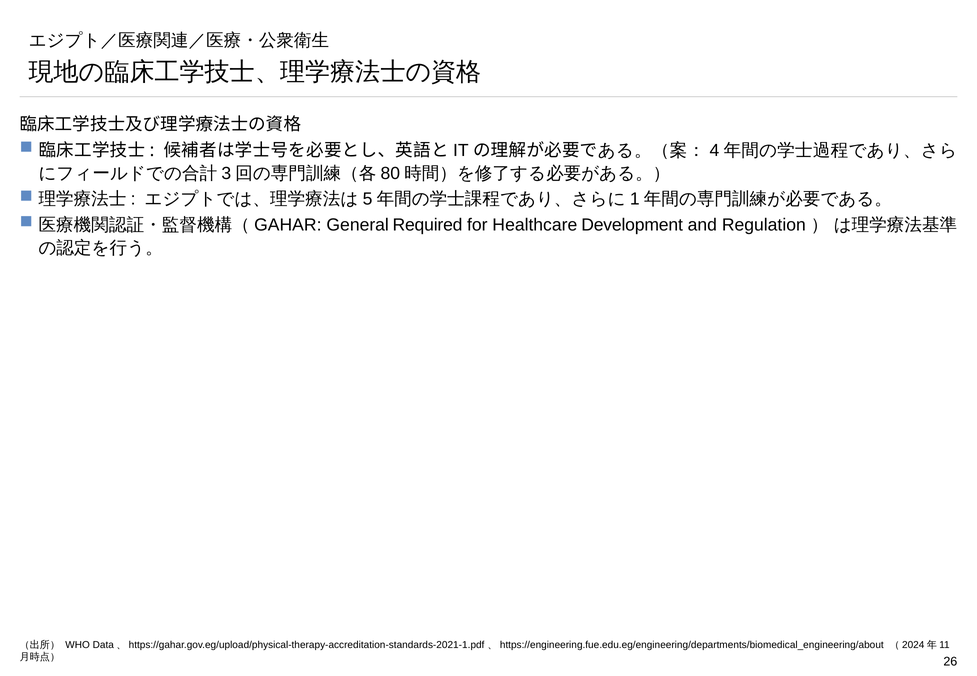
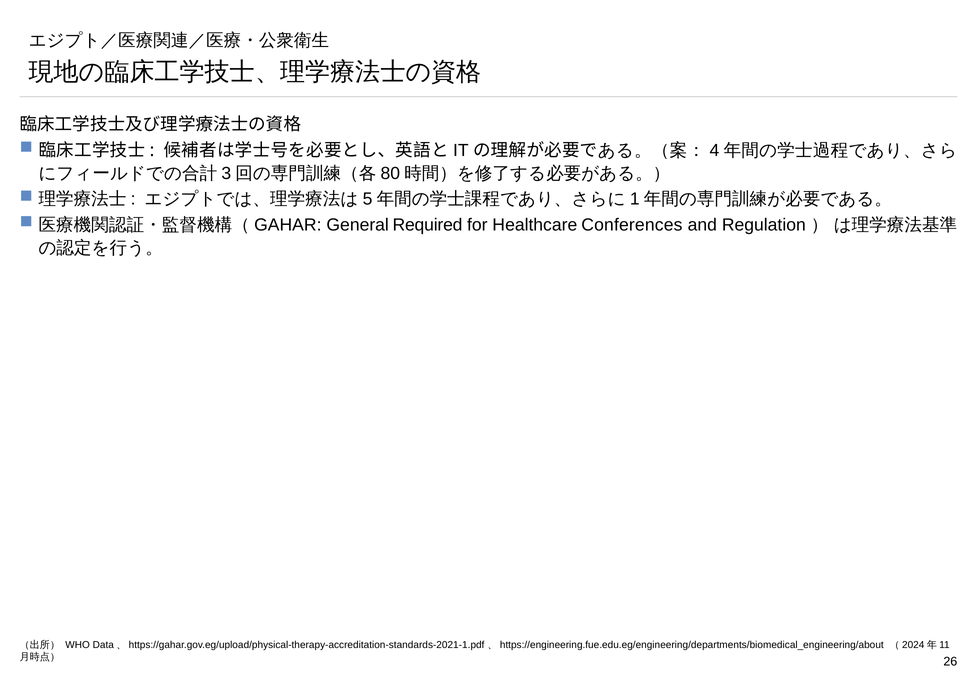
Development: Development -> Conferences (632, 225)
